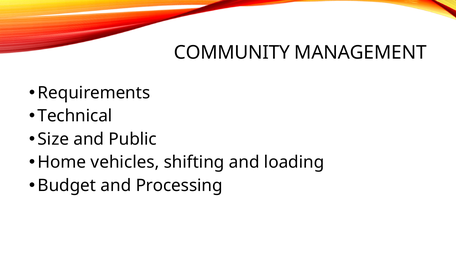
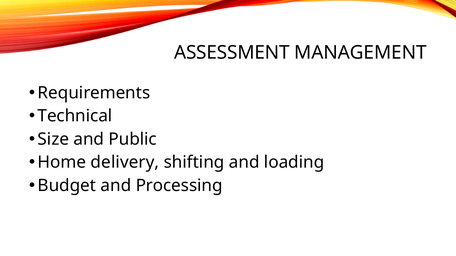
COMMUNITY: COMMUNITY -> ASSESSMENT (232, 53)
vehicles: vehicles -> delivery (125, 163)
